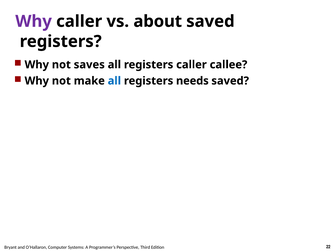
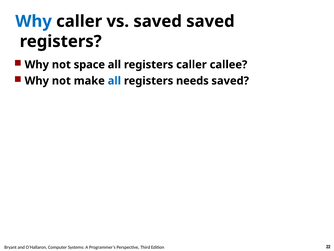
Why colour: purple -> blue (34, 21)
vs about: about -> saved (158, 21)
saves: saves -> space (89, 65)
